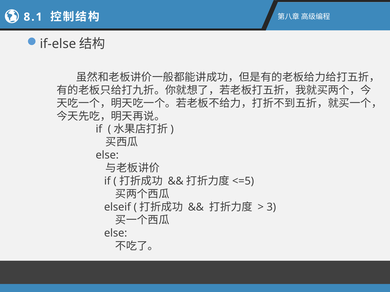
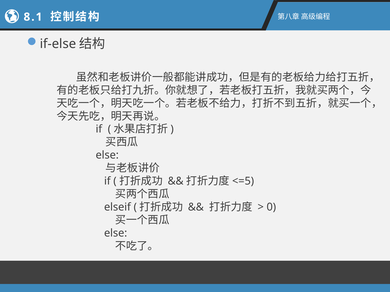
3: 3 -> 0 (271, 207)
